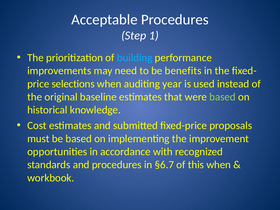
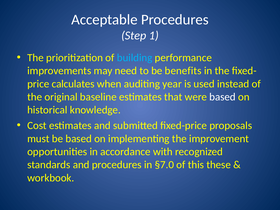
selections: selections -> calculates (73, 84)
based colour: light green -> white (222, 97)
§6.7: §6.7 -> §7.0 (164, 165)
this when: when -> these (219, 165)
